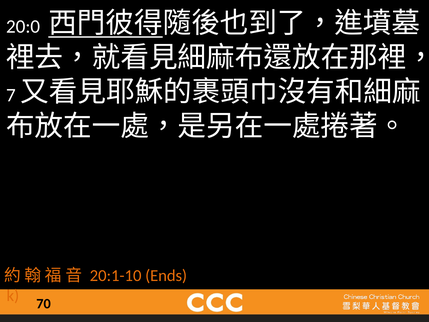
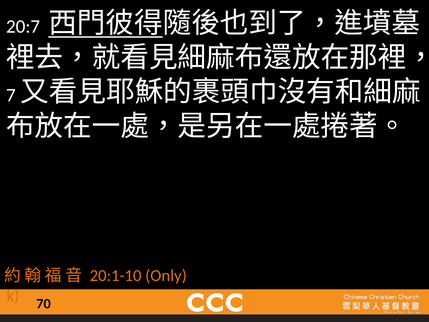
20:0: 20:0 -> 20:7 (23, 26)
Ends: Ends -> Only (166, 276)
